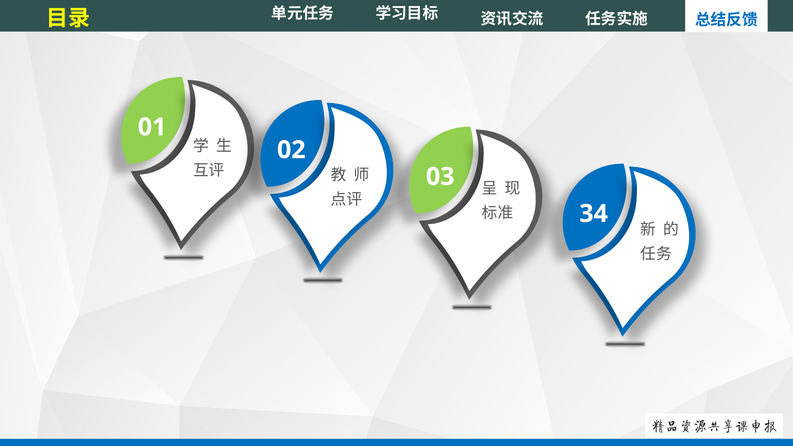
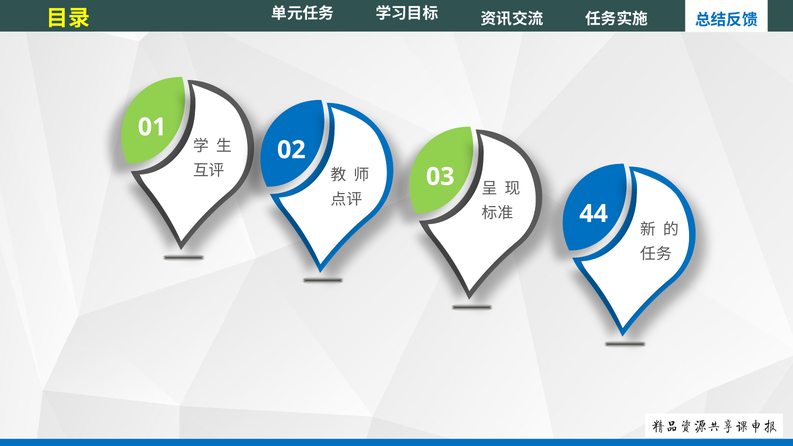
34: 34 -> 44 (594, 214)
